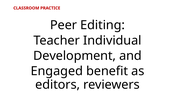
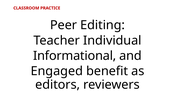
Development: Development -> Informational (75, 56)
